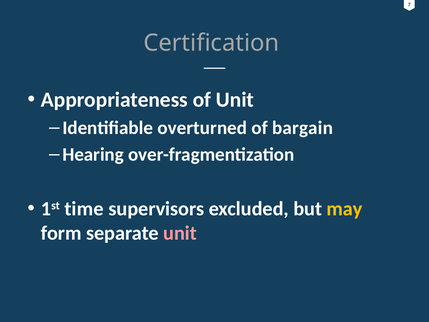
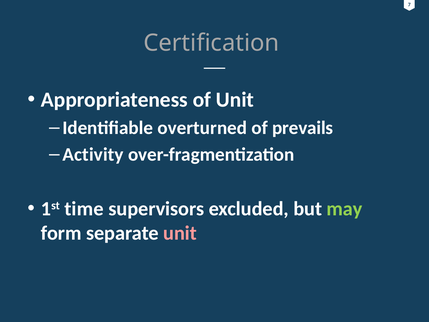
bargain: bargain -> prevails (303, 128)
Hearing: Hearing -> Activity (93, 154)
may colour: yellow -> light green (345, 209)
